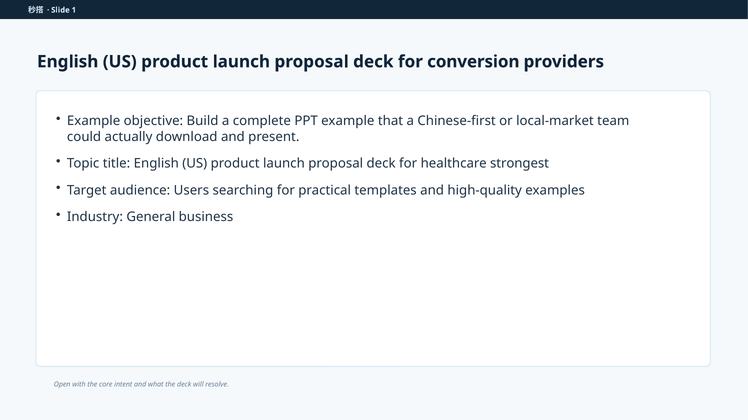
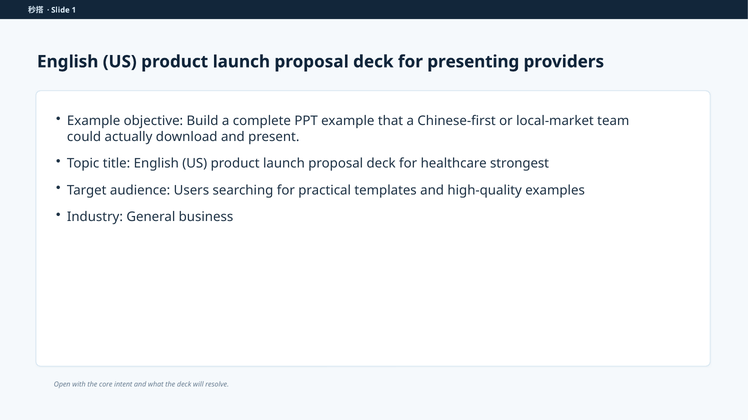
conversion: conversion -> presenting (473, 62)
